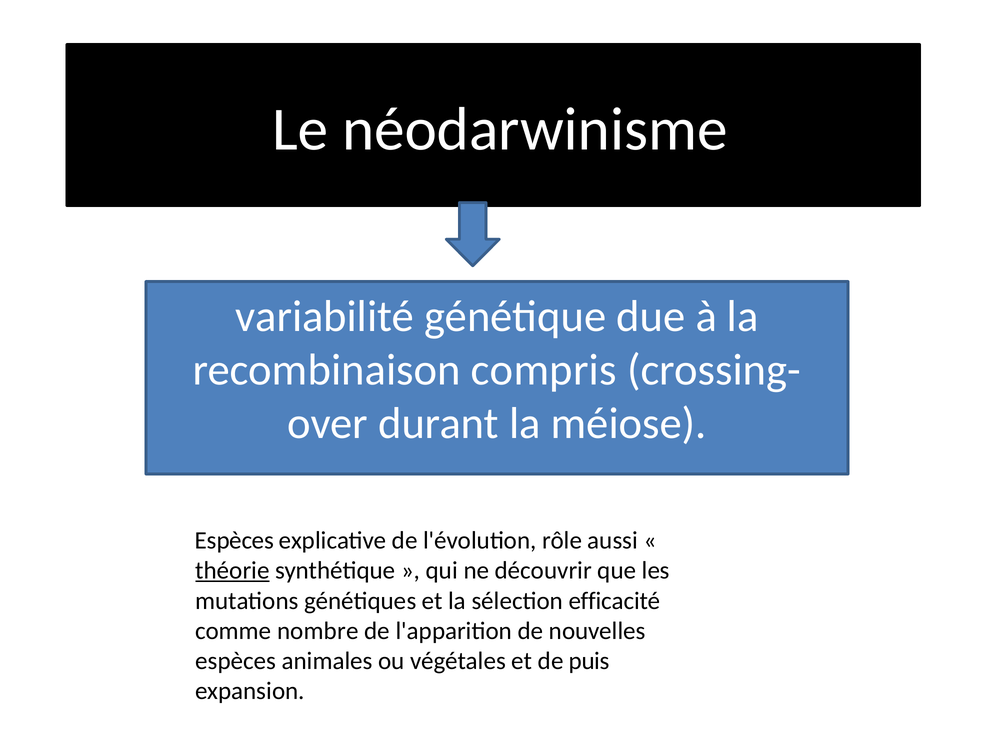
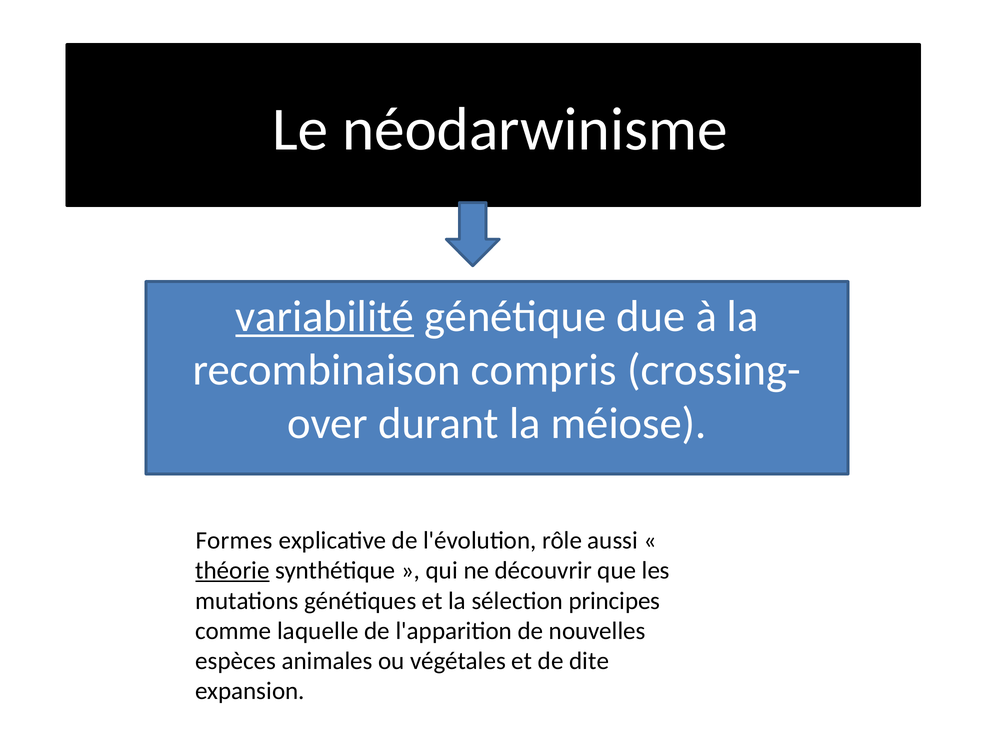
variabilité underline: none -> present (325, 316)
Espèces: Espèces -> Formes (234, 540)
efficacité: efficacité -> principes (614, 600)
nombre: nombre -> laquelle (318, 630)
puis: puis -> dite (589, 660)
